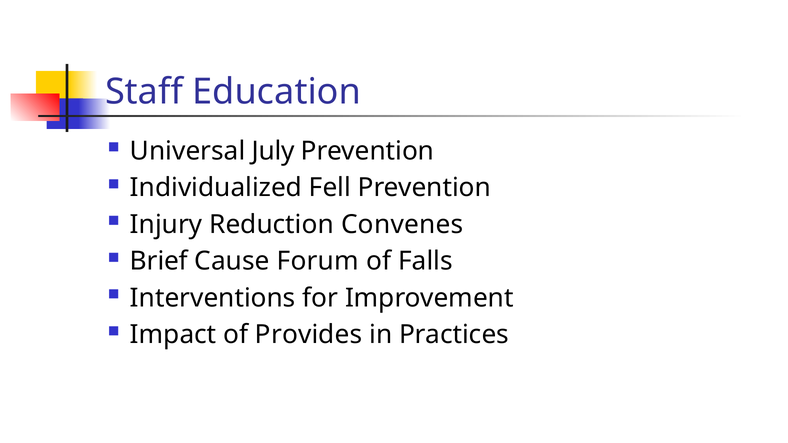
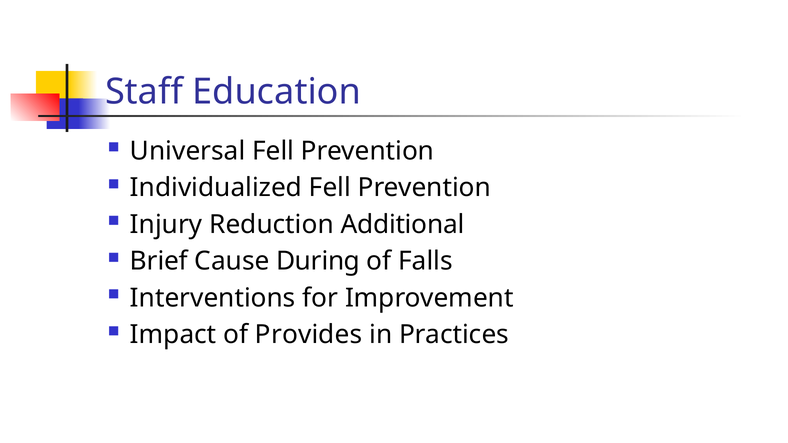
Universal July: July -> Fell (273, 151)
Convenes: Convenes -> Additional (403, 225)
Forum: Forum -> During (318, 261)
